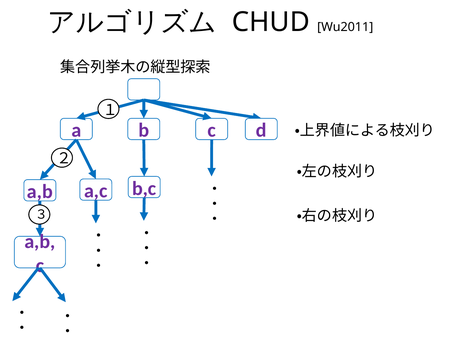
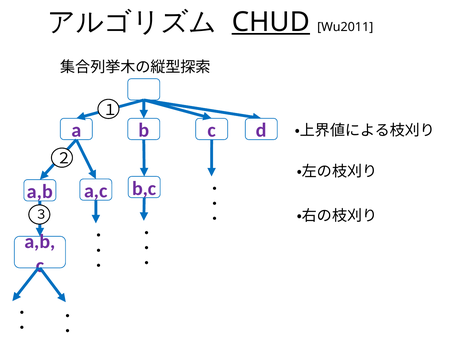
CHUD underline: none -> present (271, 22)
